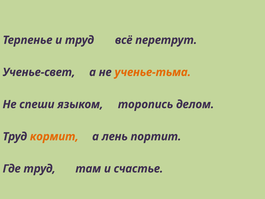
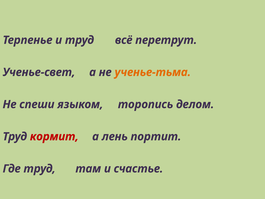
кормит colour: orange -> red (54, 136)
